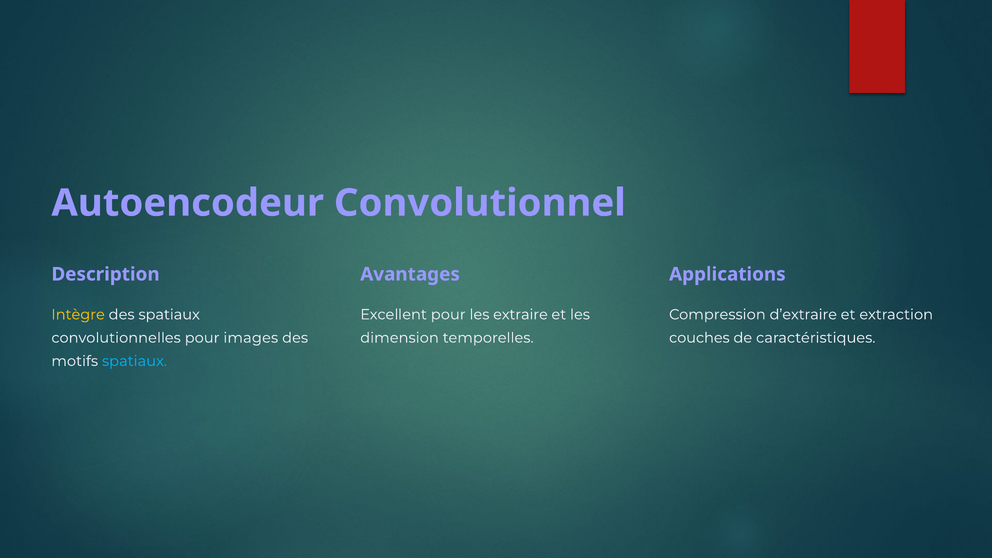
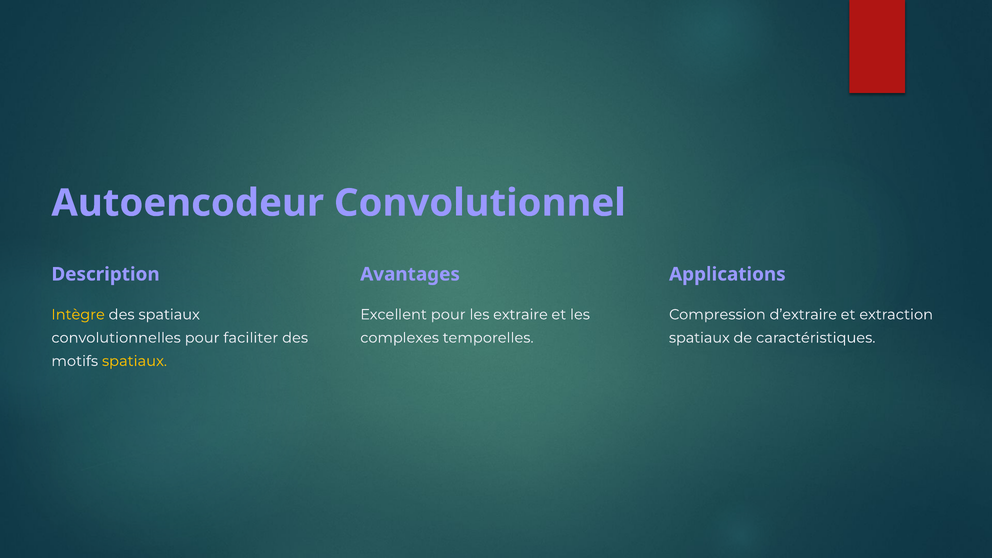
images: images -> faciliter (251, 338)
dimension: dimension -> complexes (400, 338)
couches: couches -> spatiaux (699, 338)
spatiaux colour: light blue -> yellow (134, 361)
